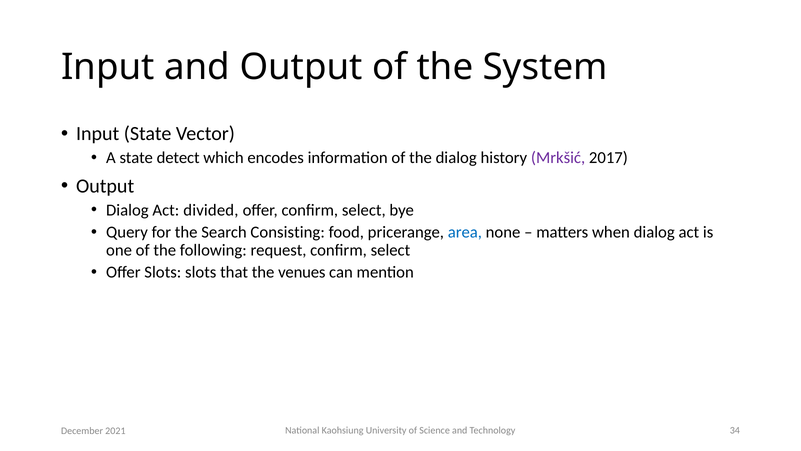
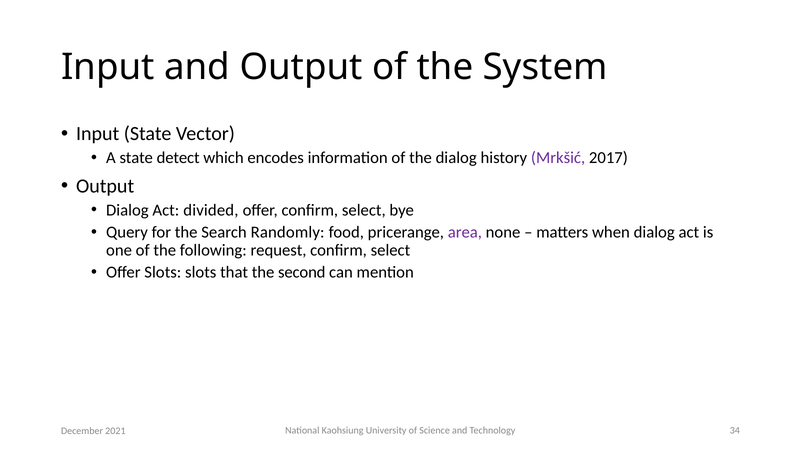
Consisting: Consisting -> Randomly (288, 232)
area colour: blue -> purple (465, 232)
venues: venues -> second (302, 272)
